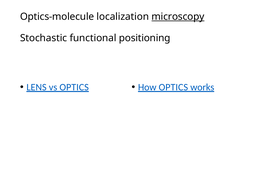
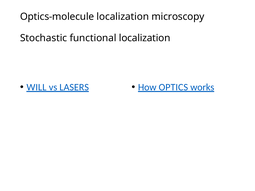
microscopy underline: present -> none (178, 17)
functional positioning: positioning -> localization (145, 38)
LENS: LENS -> WILL (37, 87)
vs OPTICS: OPTICS -> LASERS (74, 87)
